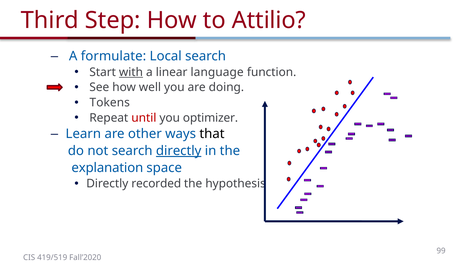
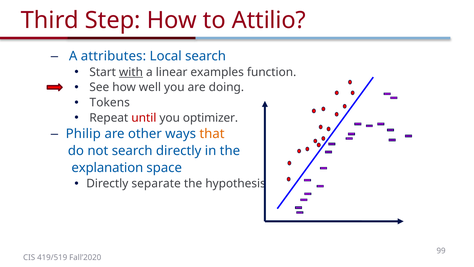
formulate: formulate -> attributes (113, 56)
language: language -> examples (217, 72)
Learn: Learn -> Philip (83, 134)
that colour: black -> orange (212, 134)
directly underline: present -> none (179, 151)
recorded: recorded -> separate (156, 183)
